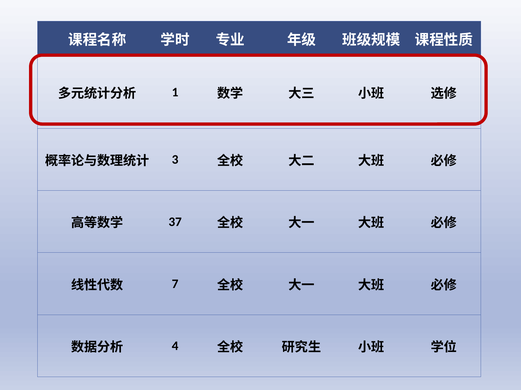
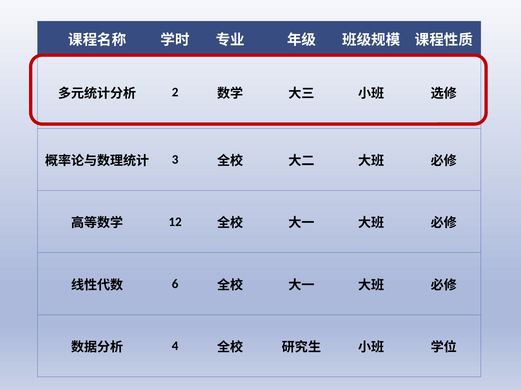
1: 1 -> 2 (175, 92)
37: 37 -> 12 (175, 222)
7: 7 -> 6 (175, 284)
